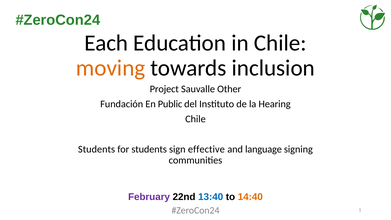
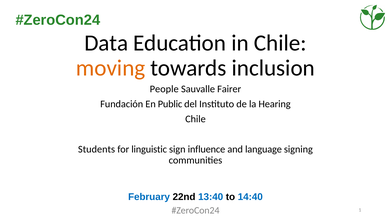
Each: Each -> Data (106, 43)
Project: Project -> People (164, 89)
Other: Other -> Fairer (229, 89)
for students: students -> linguistic (149, 149)
effective: effective -> influence (206, 149)
February colour: purple -> blue (149, 197)
14:40 colour: orange -> blue (250, 197)
